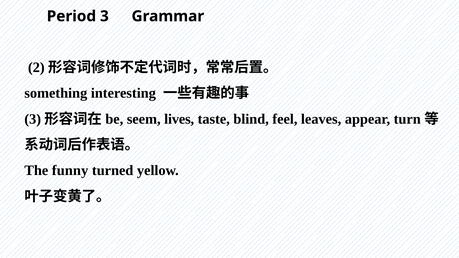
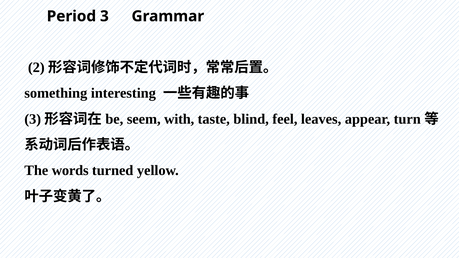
lives: lives -> with (179, 119)
funny: funny -> words (70, 171)
